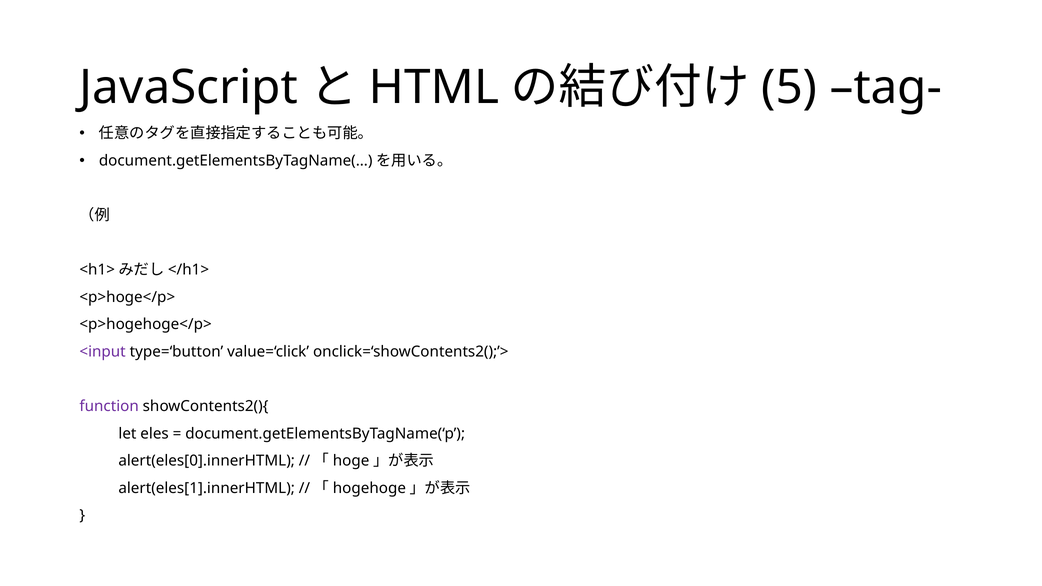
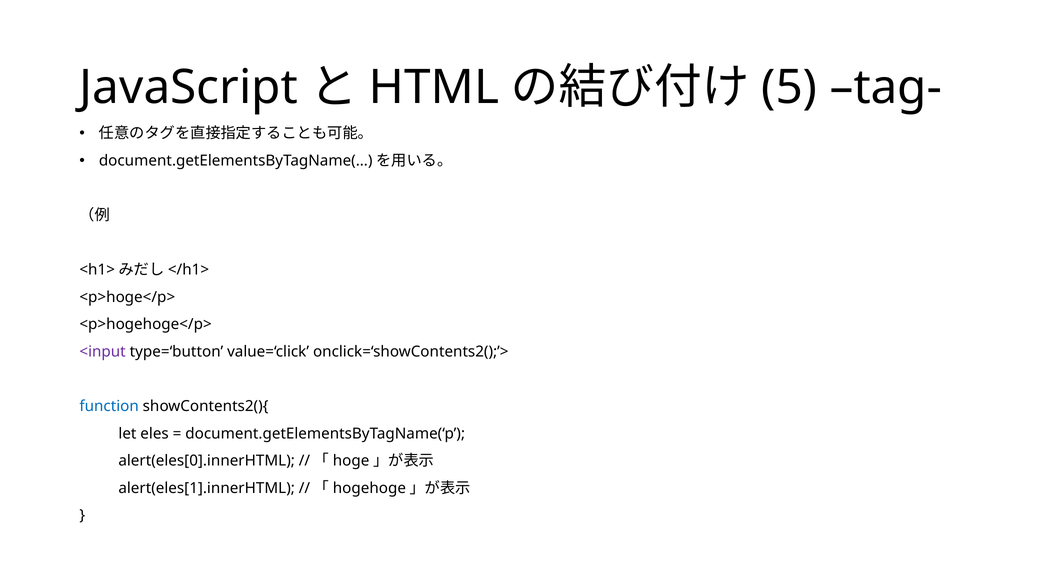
function colour: purple -> blue (109, 406)
